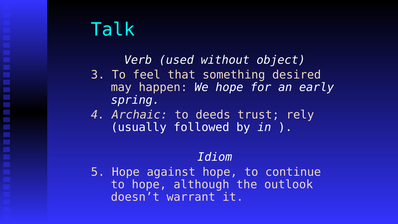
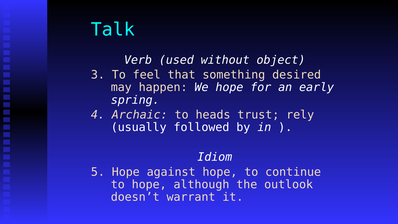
deeds: deeds -> heads (213, 115)
